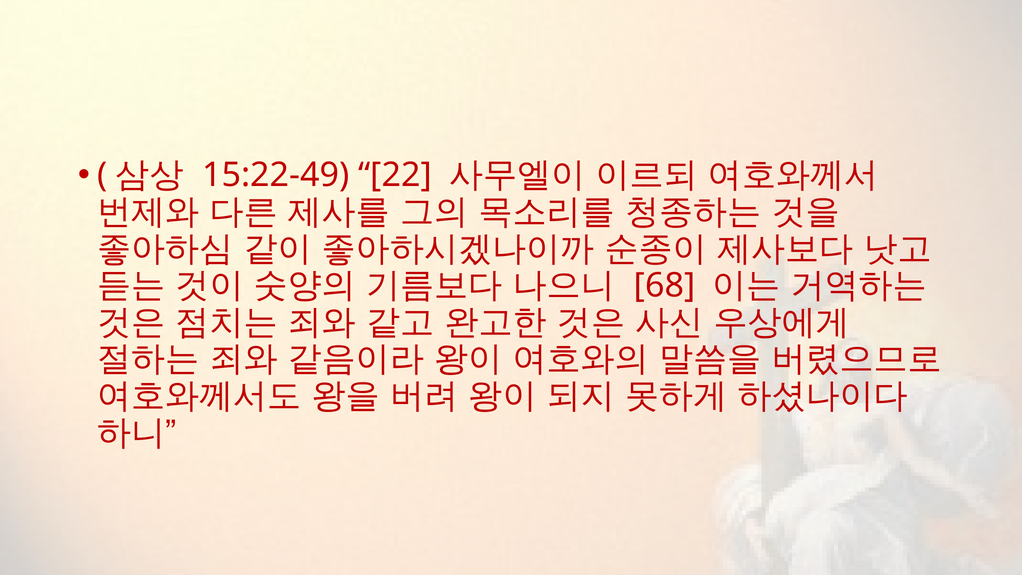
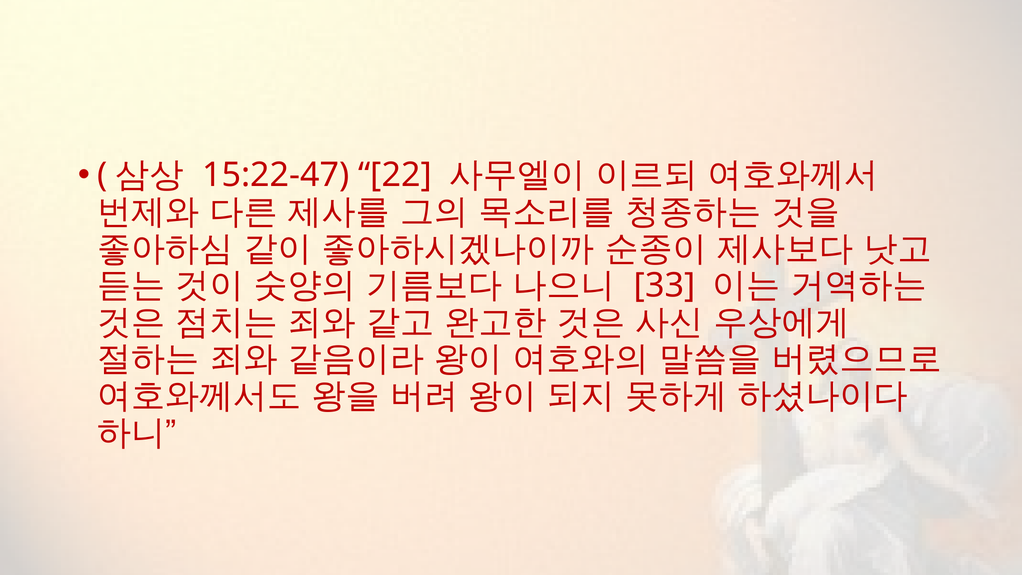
15:22-49: 15:22-49 -> 15:22-47 (276, 175)
68: 68 -> 33 (665, 286)
